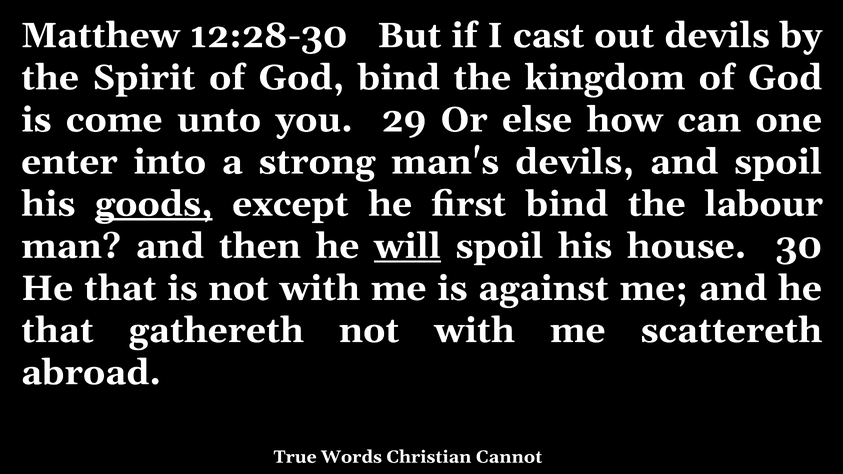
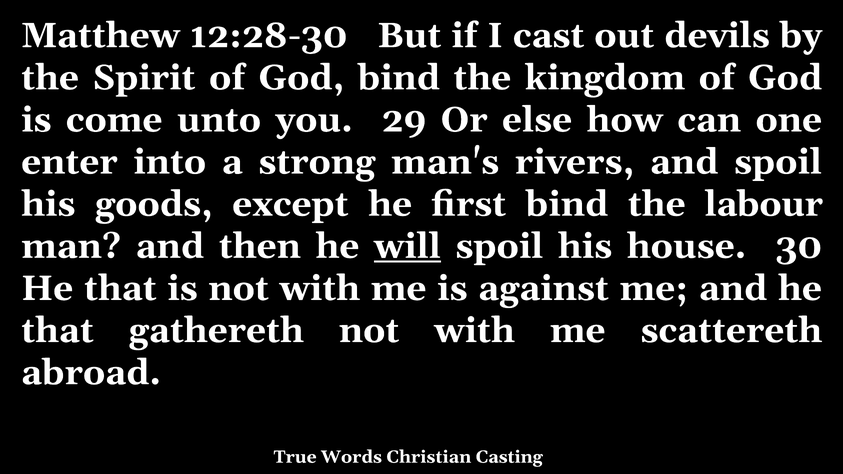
man's devils: devils -> rivers (575, 162)
goods underline: present -> none (154, 204)
Cannot: Cannot -> Casting (509, 457)
